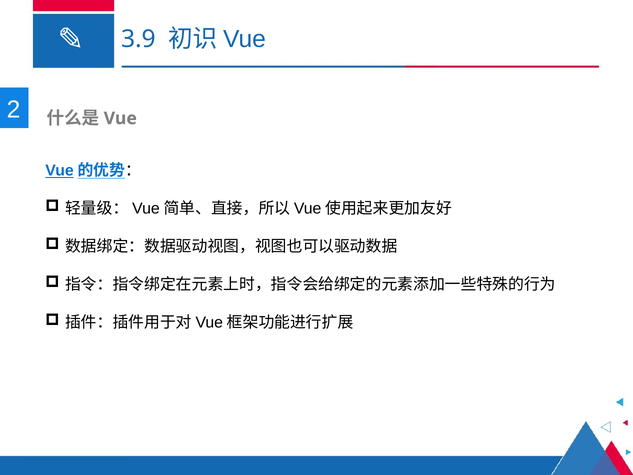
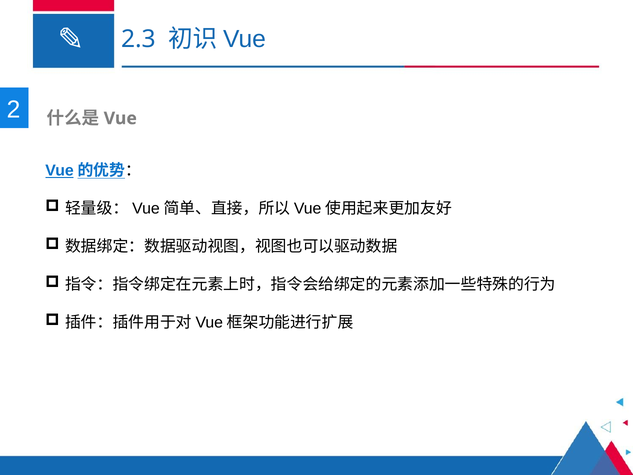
3.9: 3.9 -> 2.3 (138, 39)
